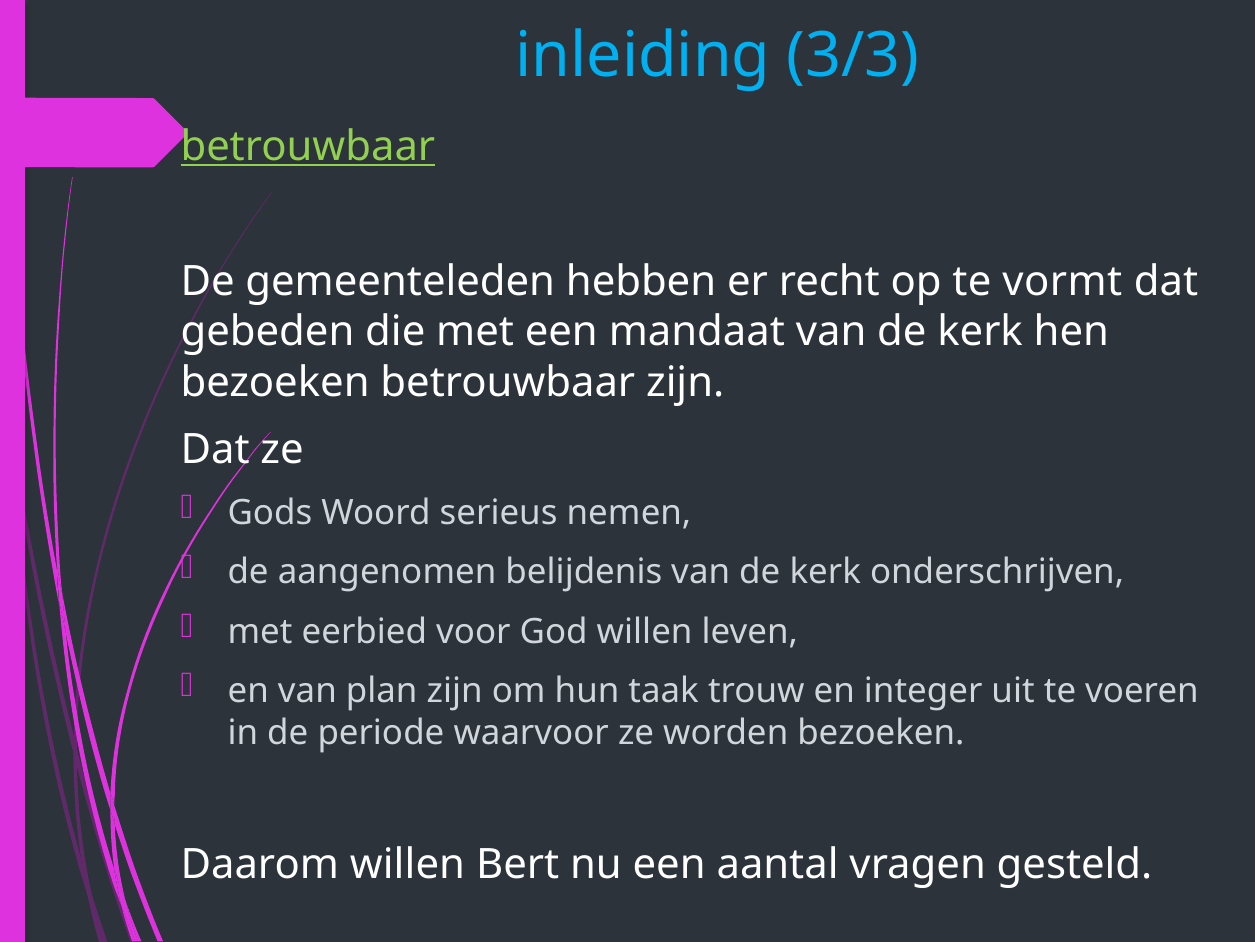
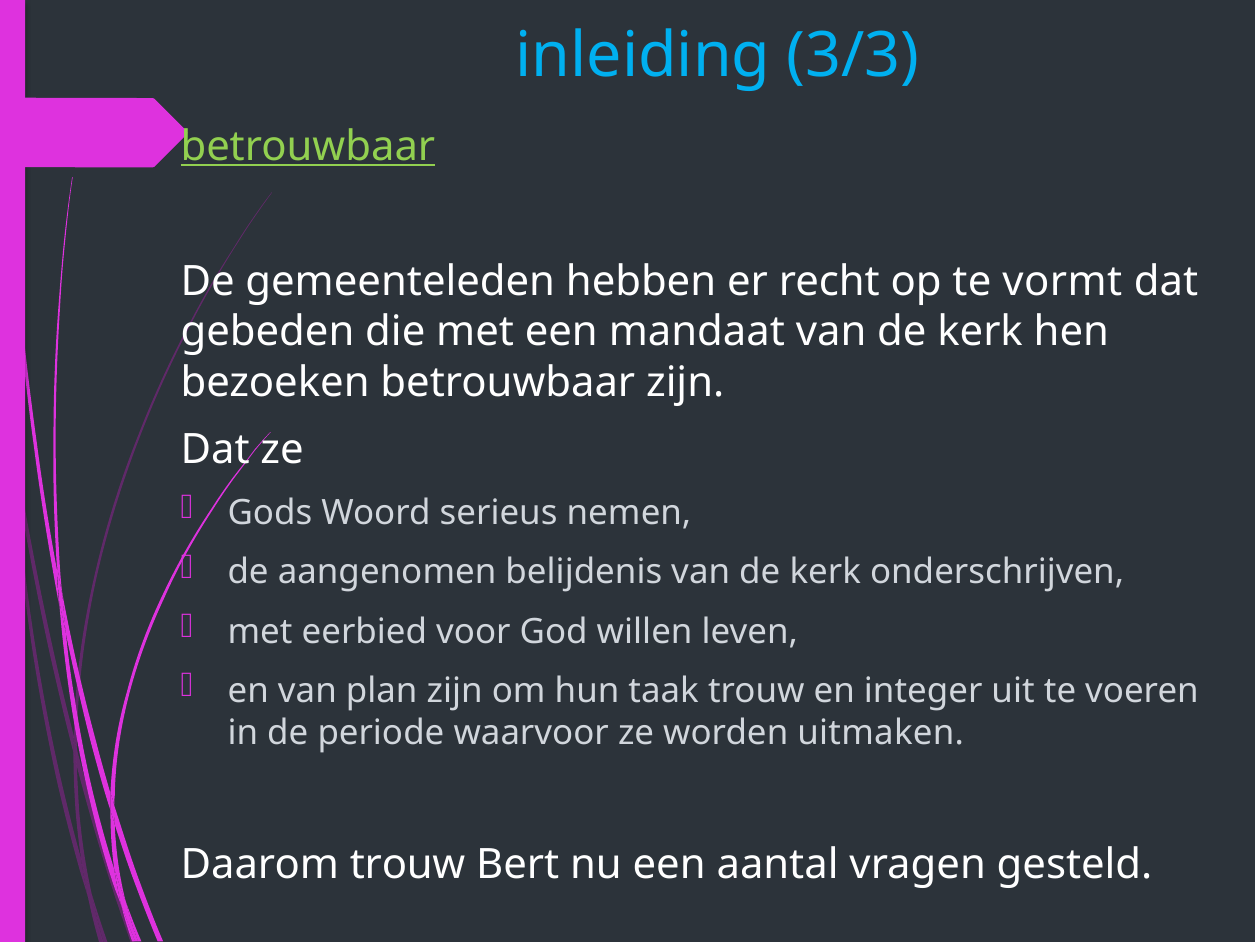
worden bezoeken: bezoeken -> uitmaken (881, 732)
Daarom willen: willen -> trouw (408, 864)
